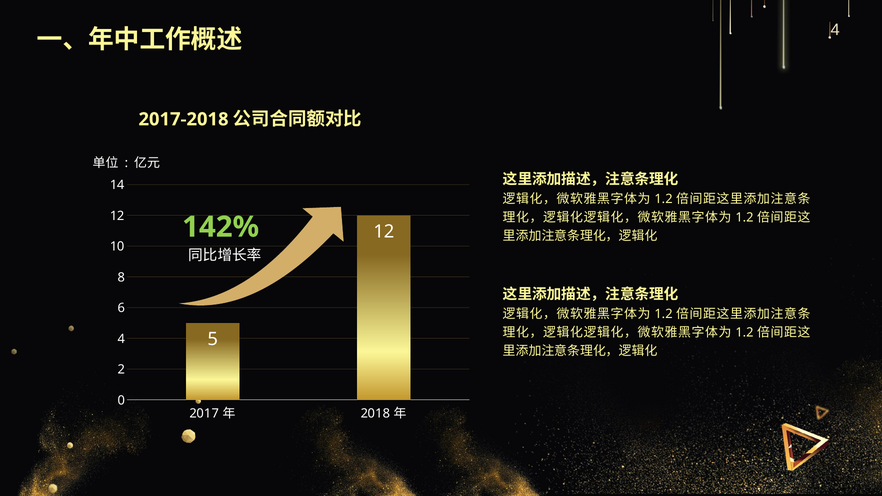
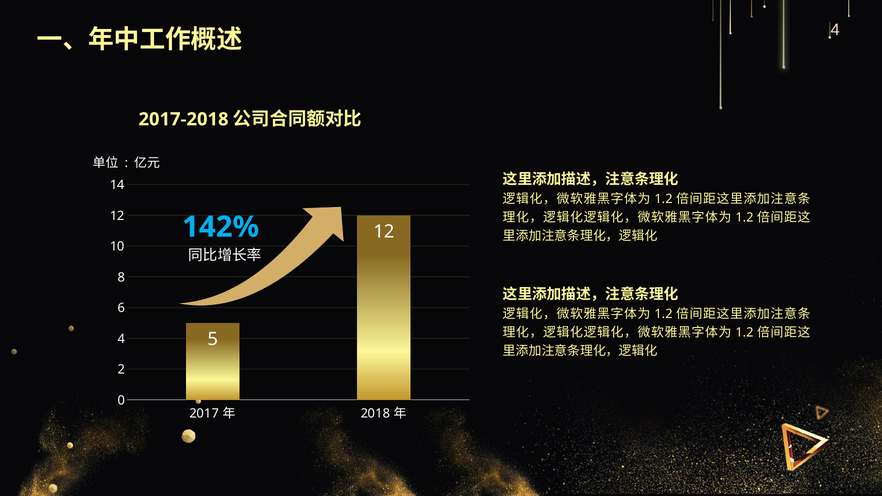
142% colour: light green -> light blue (221, 227)
